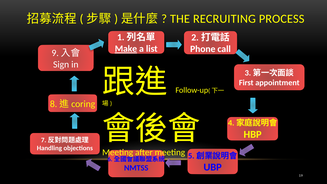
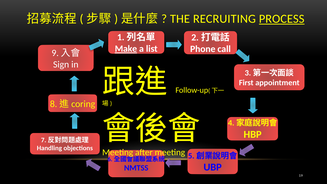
PROCESS underline: none -> present (282, 19)
